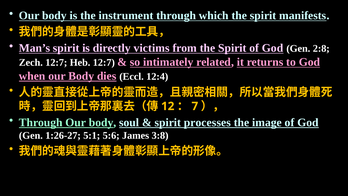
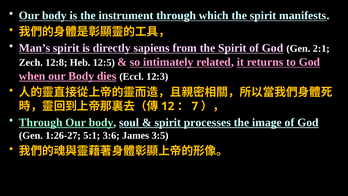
victims: victims -> sapiens (152, 48)
2:8: 2:8 -> 2:1 (321, 49)
Zech 12:7: 12:7 -> 12:8 (56, 62)
Heb 12:7: 12:7 -> 12:5 (104, 62)
12:4: 12:4 -> 12:3 (157, 76)
5:6: 5:6 -> 3:6 (111, 135)
3:8: 3:8 -> 3:5 (160, 135)
